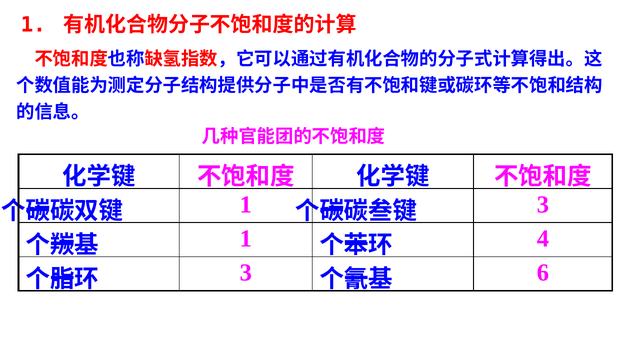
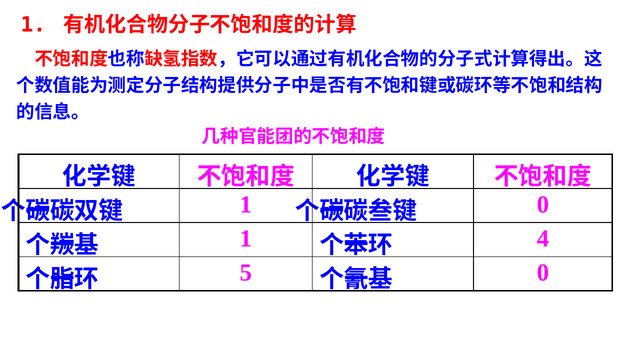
3: 3 -> 0 (543, 204)
3: 3 -> 5 (246, 272)
6: 6 -> 0 (543, 272)
